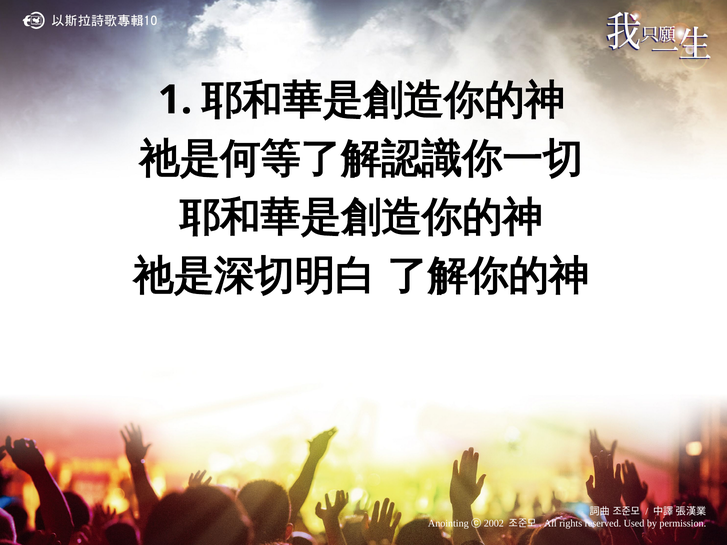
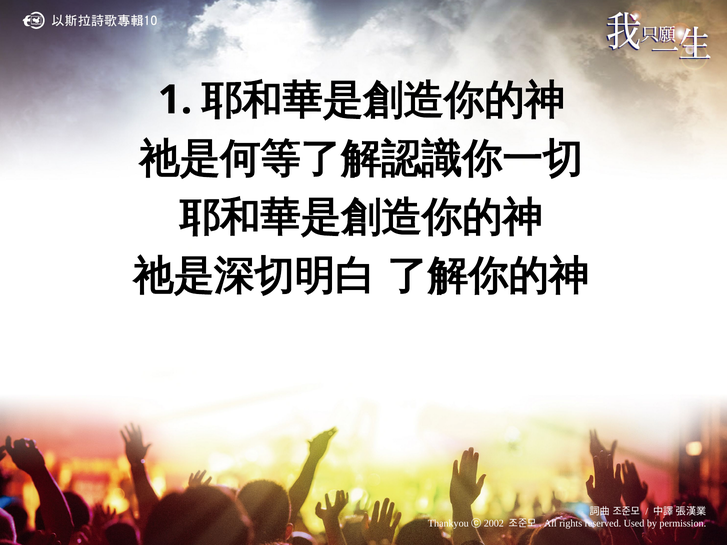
Anointing: Anointing -> Thankyou (448, 524)
